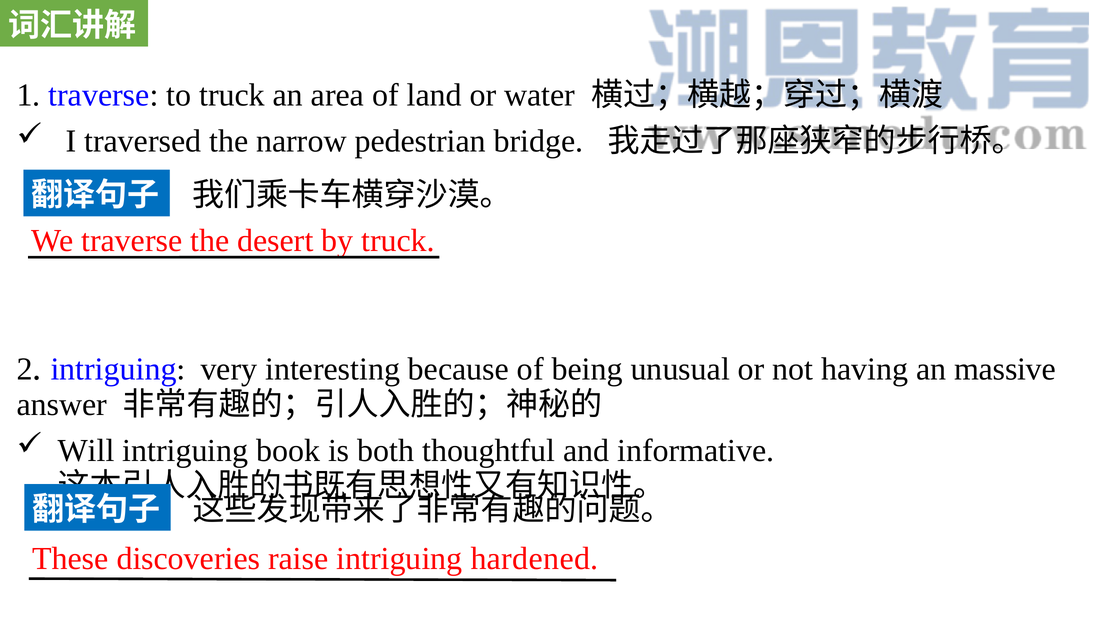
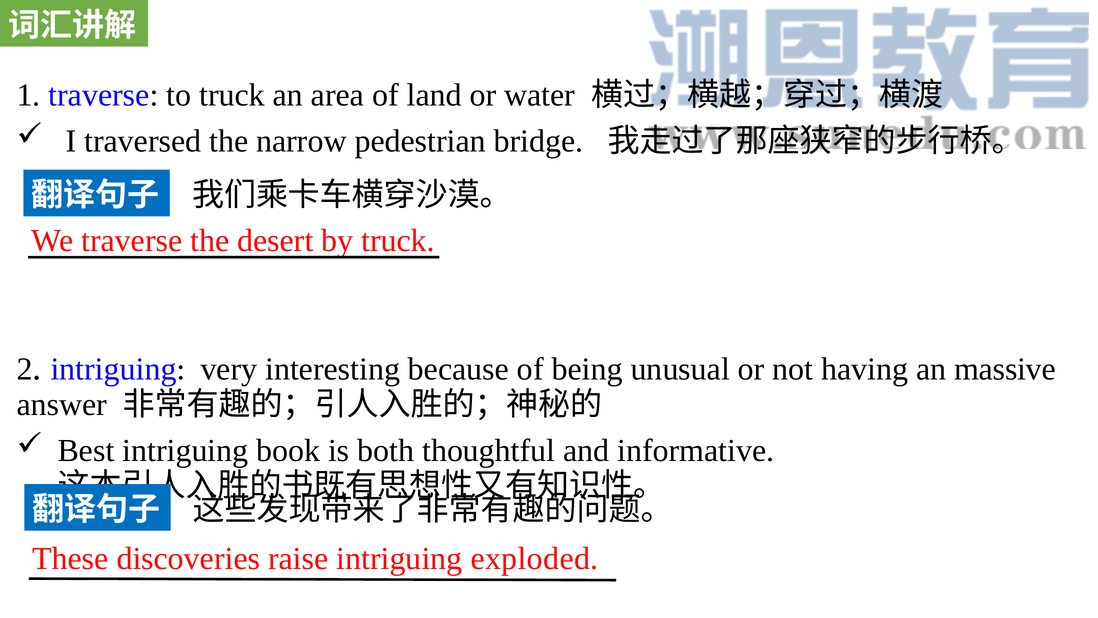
Will: Will -> Best (86, 451)
hardened: hardened -> exploded (534, 558)
